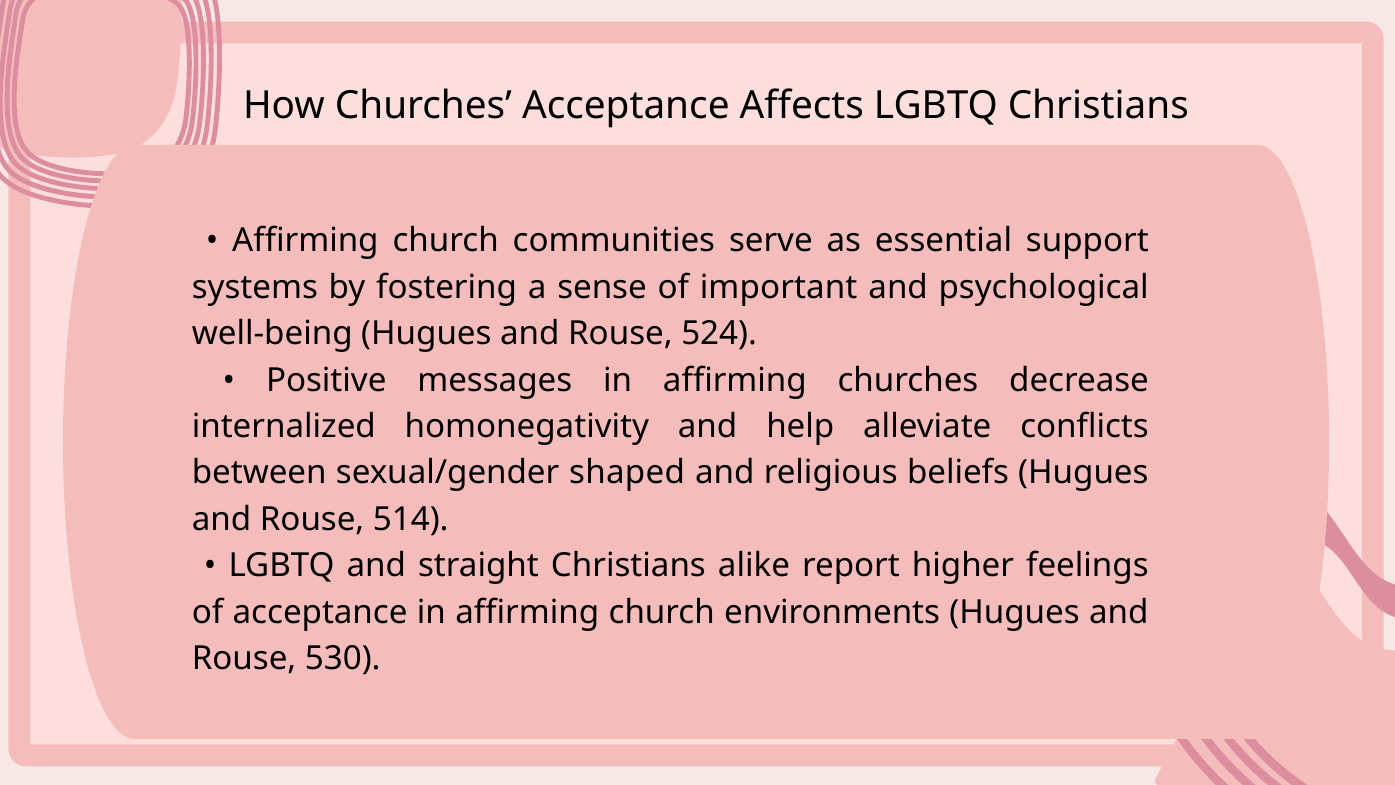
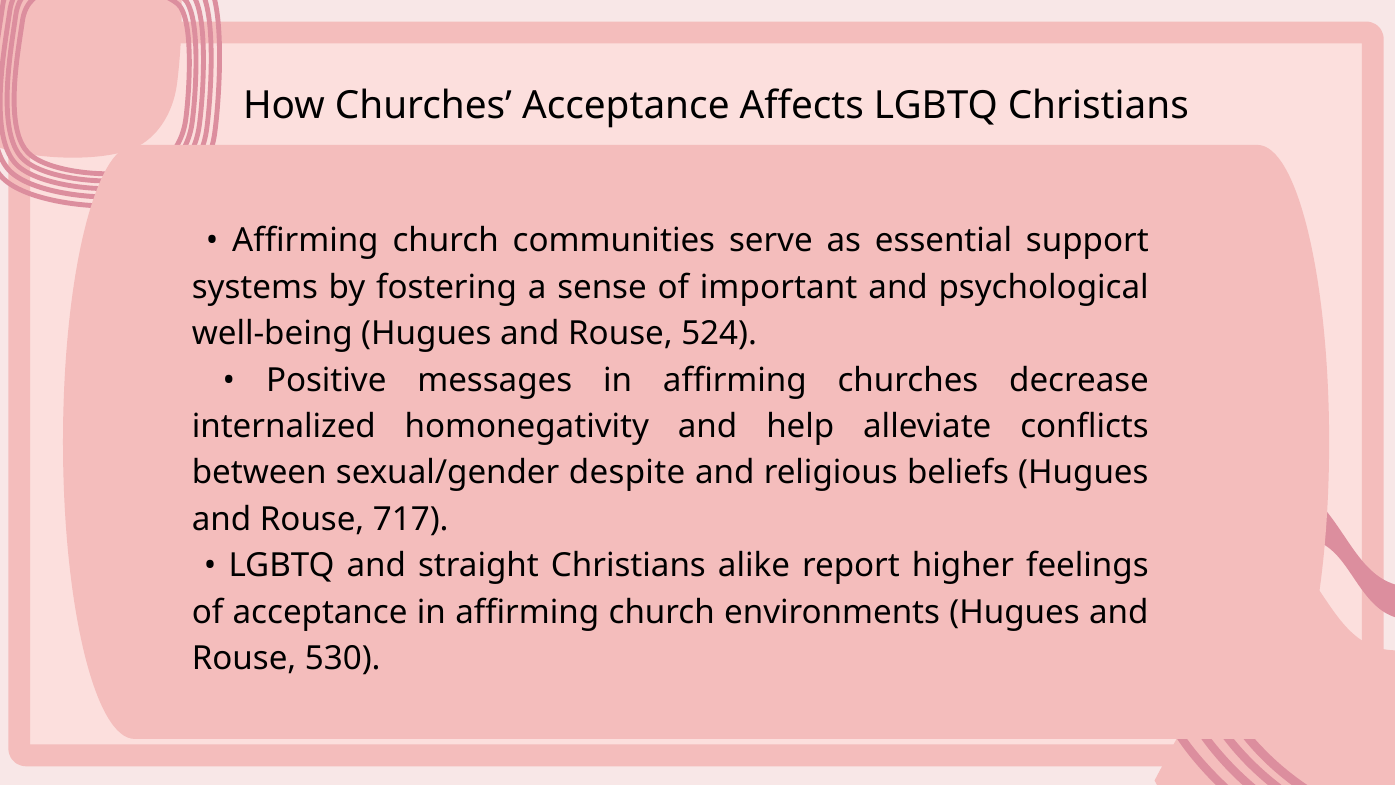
shaped: shaped -> despite (627, 473)
514: 514 -> 717 (411, 519)
